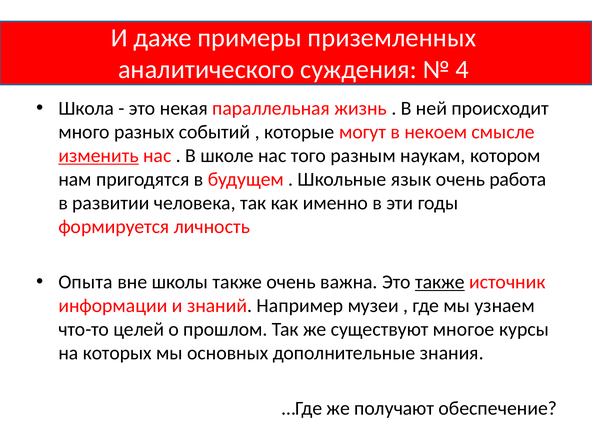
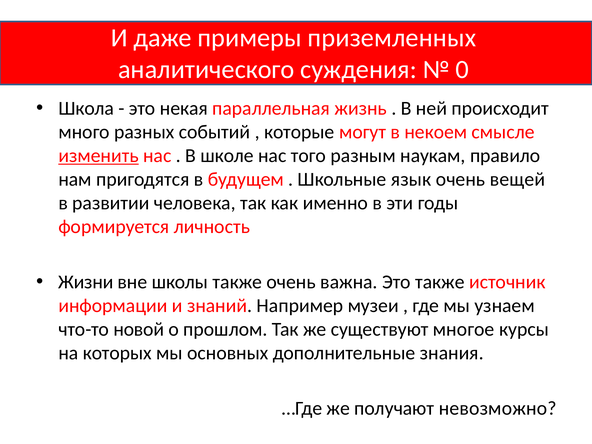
4: 4 -> 0 (462, 69)
котором: котором -> правило (505, 156)
работа: работа -> вещей (518, 179)
Опыта: Опыта -> Жизни (86, 282)
также underline: present -> none (440, 282)
целей: целей -> новой (139, 329)
обеспечение: обеспечение -> невозможно (498, 408)
